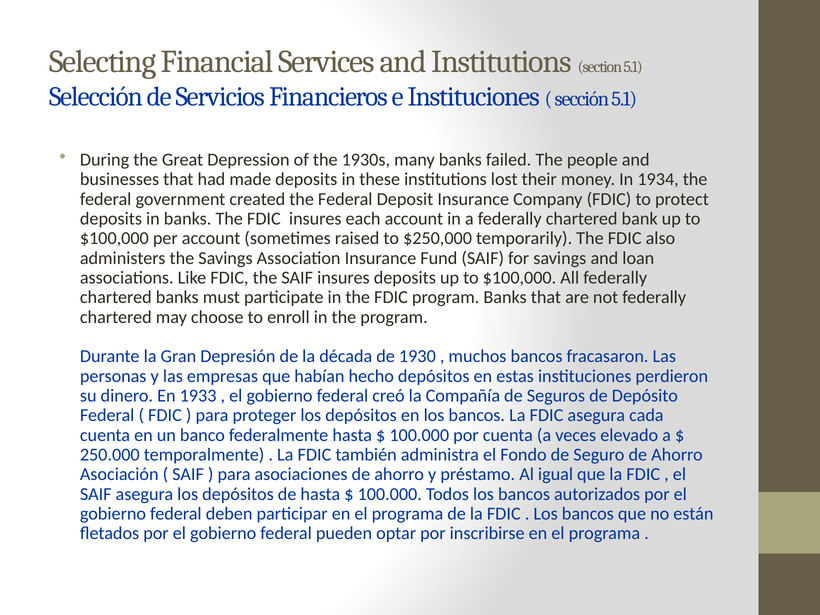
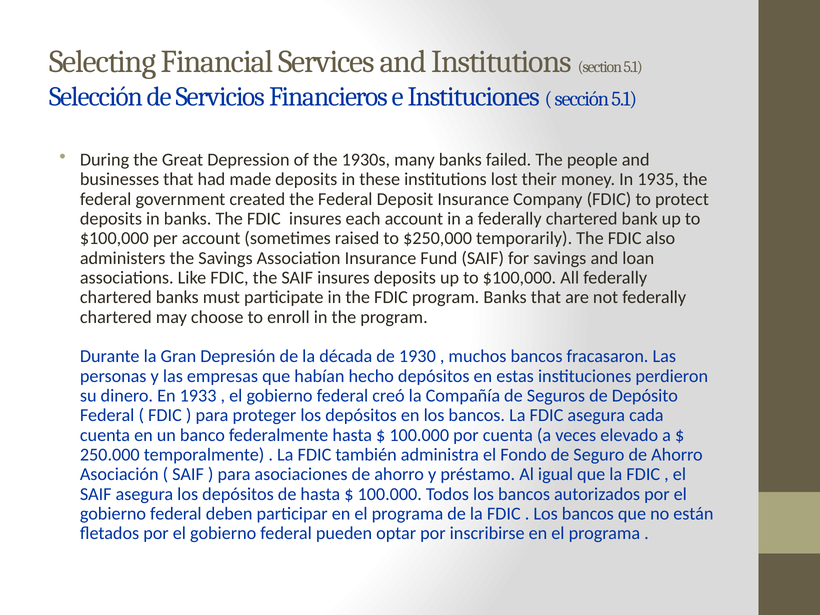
1934: 1934 -> 1935 (658, 179)
